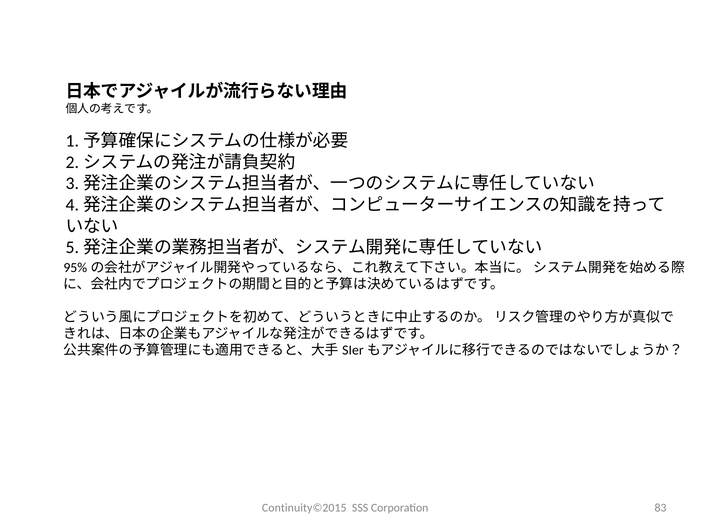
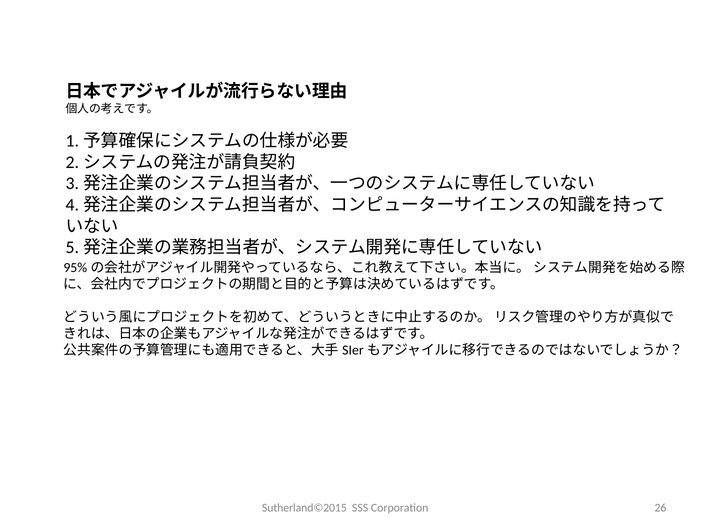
Continuity©2015: Continuity©2015 -> Sutherland©2015 (304, 508)
83: 83 -> 26 (660, 508)
